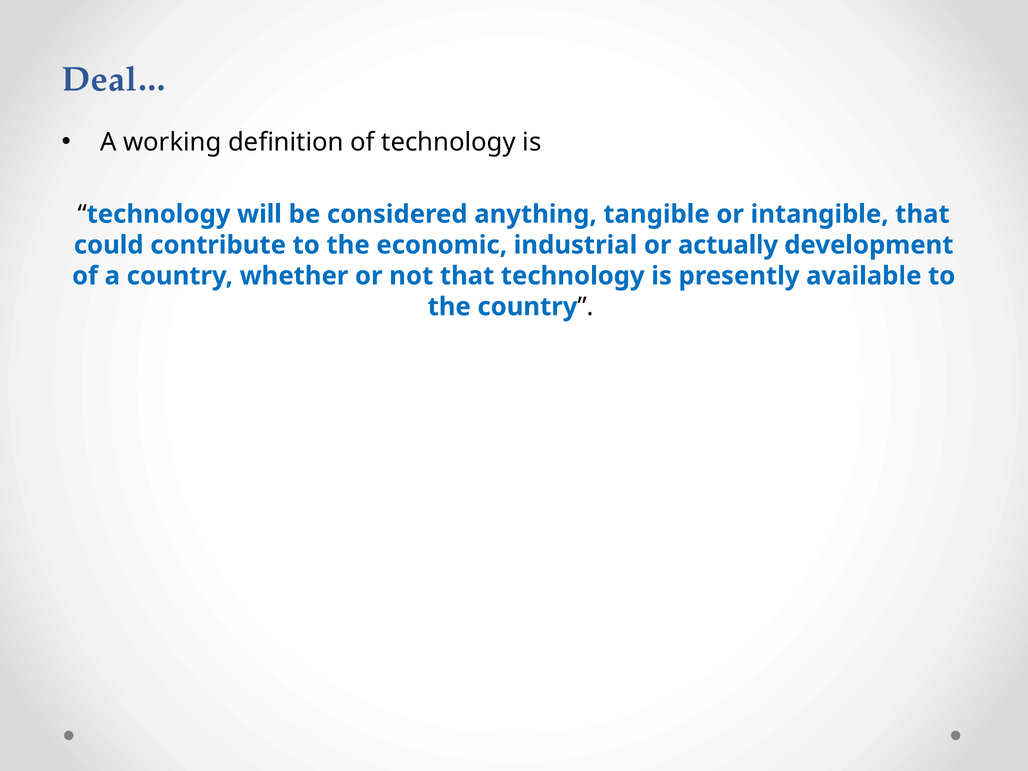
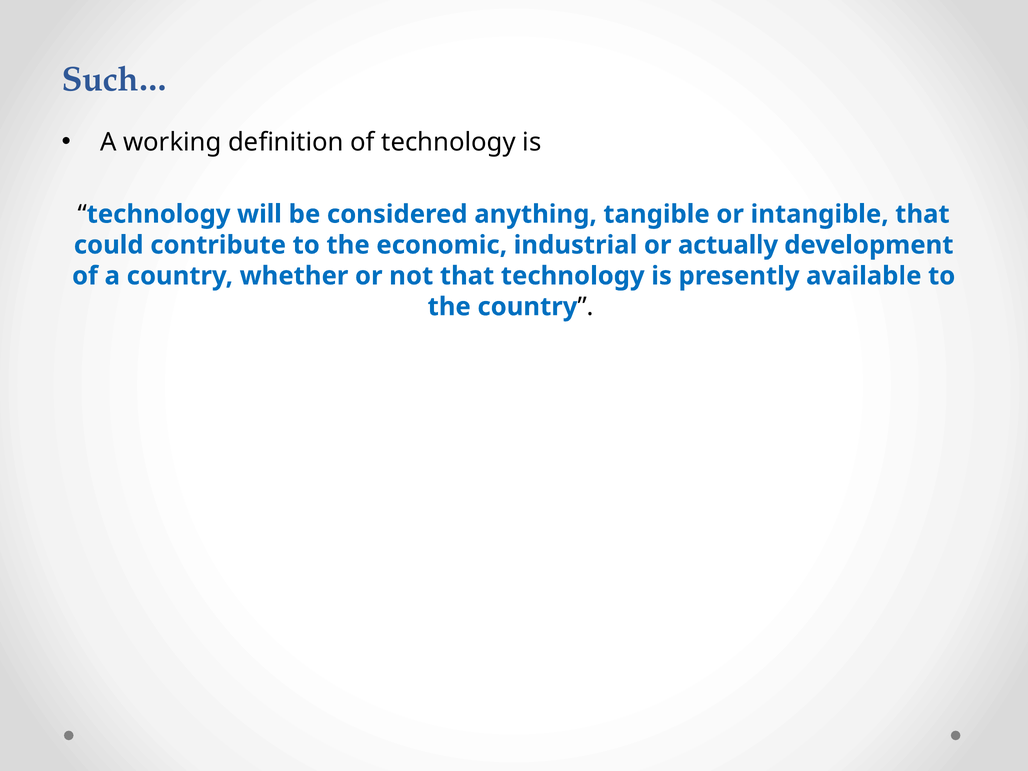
Deal…: Deal… -> Such… (115, 79)
